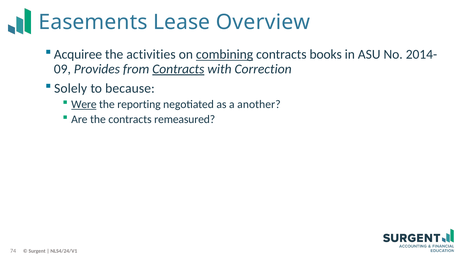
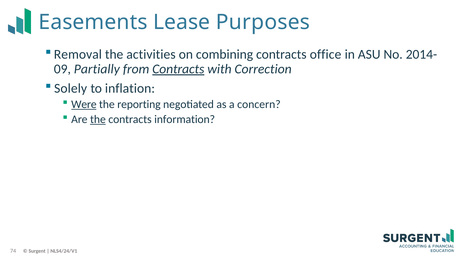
Overview: Overview -> Purposes (263, 22)
Acquiree: Acquiree -> Removal (78, 54)
combining underline: present -> none (225, 54)
books: books -> office (326, 54)
Provides: Provides -> Partially (97, 69)
because: because -> inflation (130, 88)
another: another -> concern (259, 104)
the underline: none -> present (98, 119)
remeasured: remeasured -> information (185, 119)
